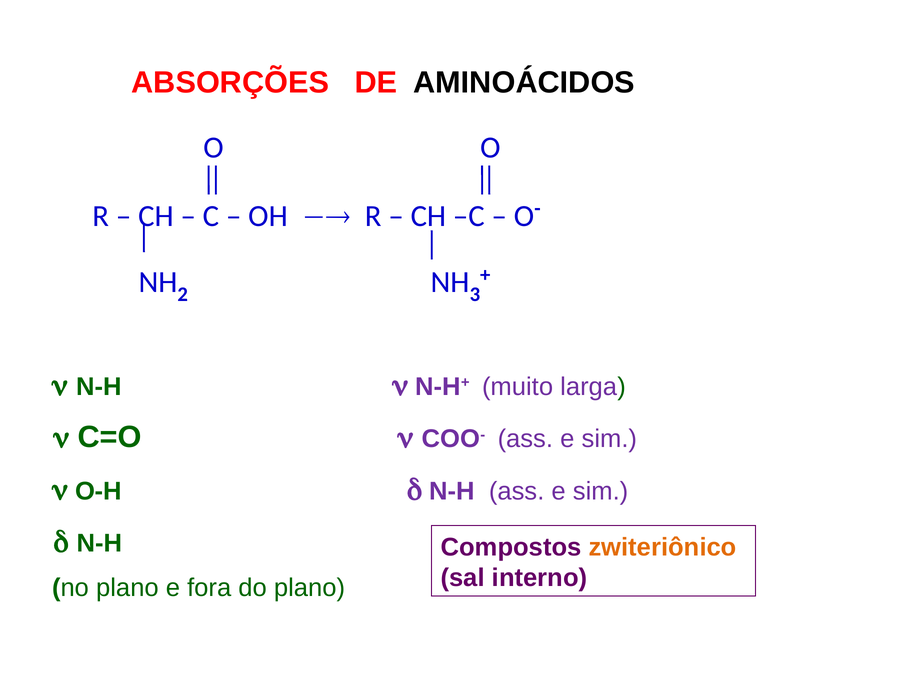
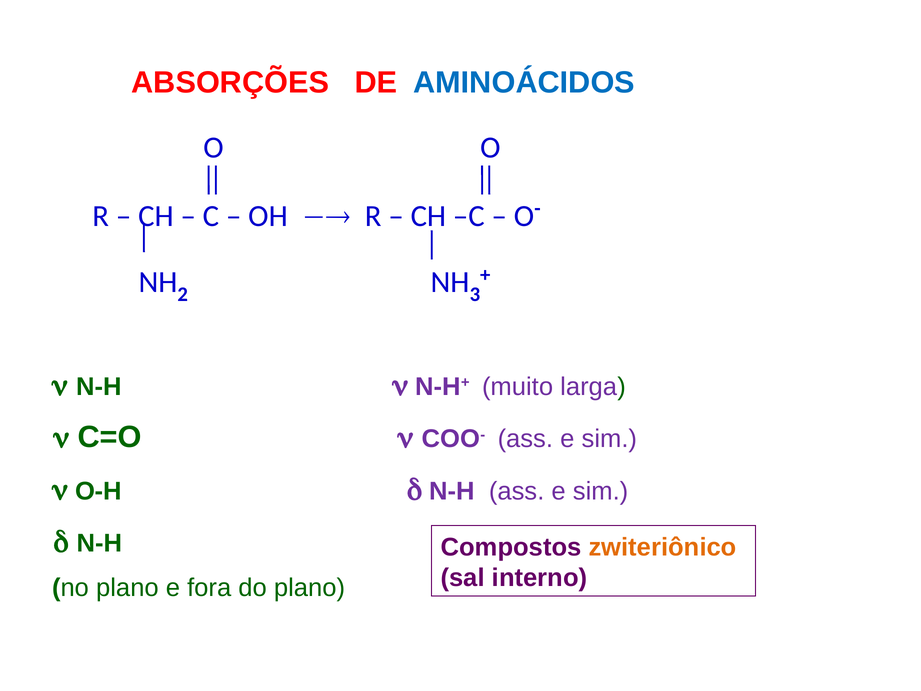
AMINOÁCIDOS colour: black -> blue (524, 83)
